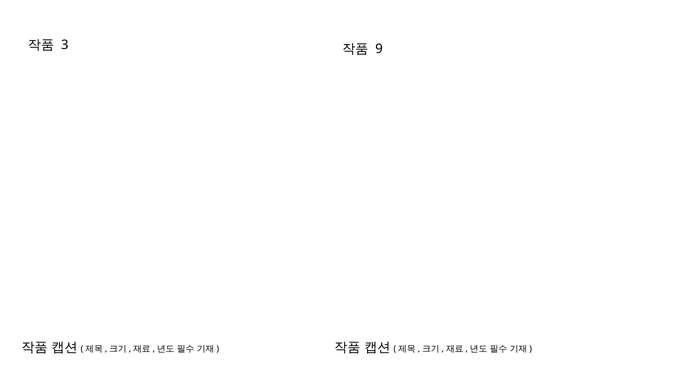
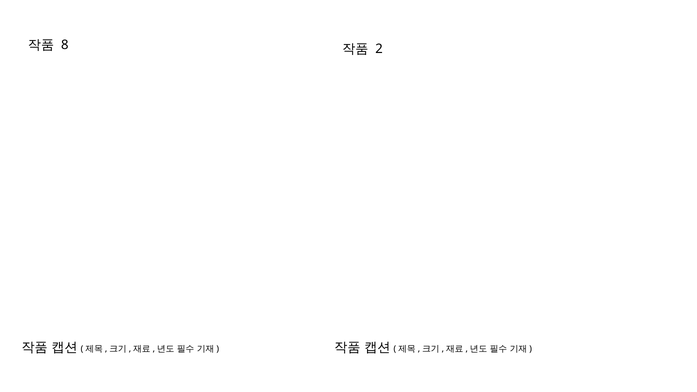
3: 3 -> 8 (65, 45)
9: 9 -> 2 (379, 49)
